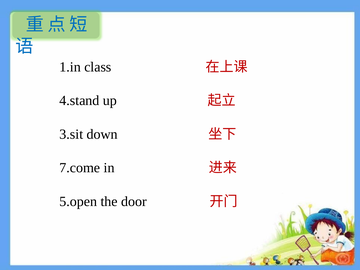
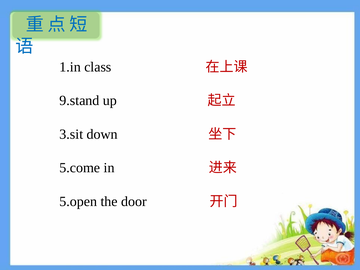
4.stand: 4.stand -> 9.stand (79, 101)
7.come: 7.come -> 5.come (80, 168)
